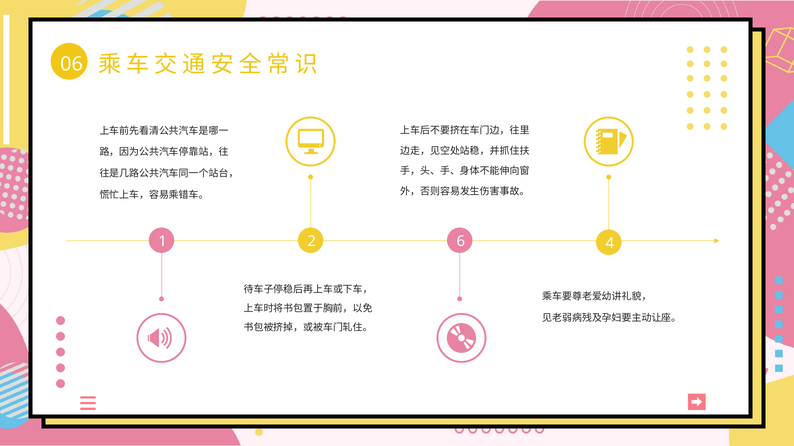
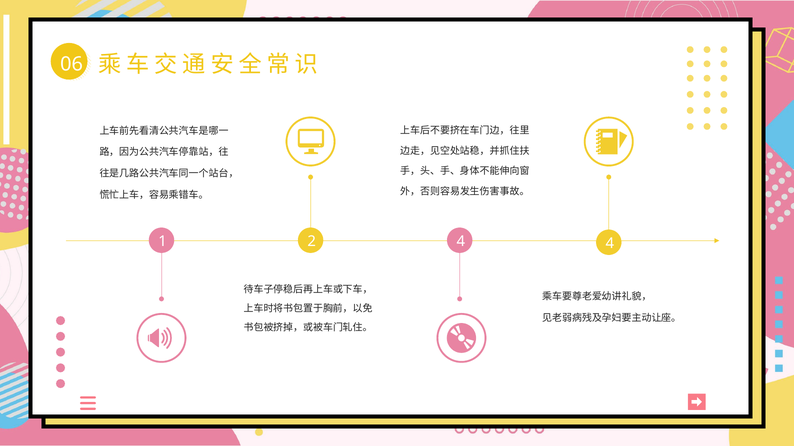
2 6: 6 -> 4 (461, 242)
